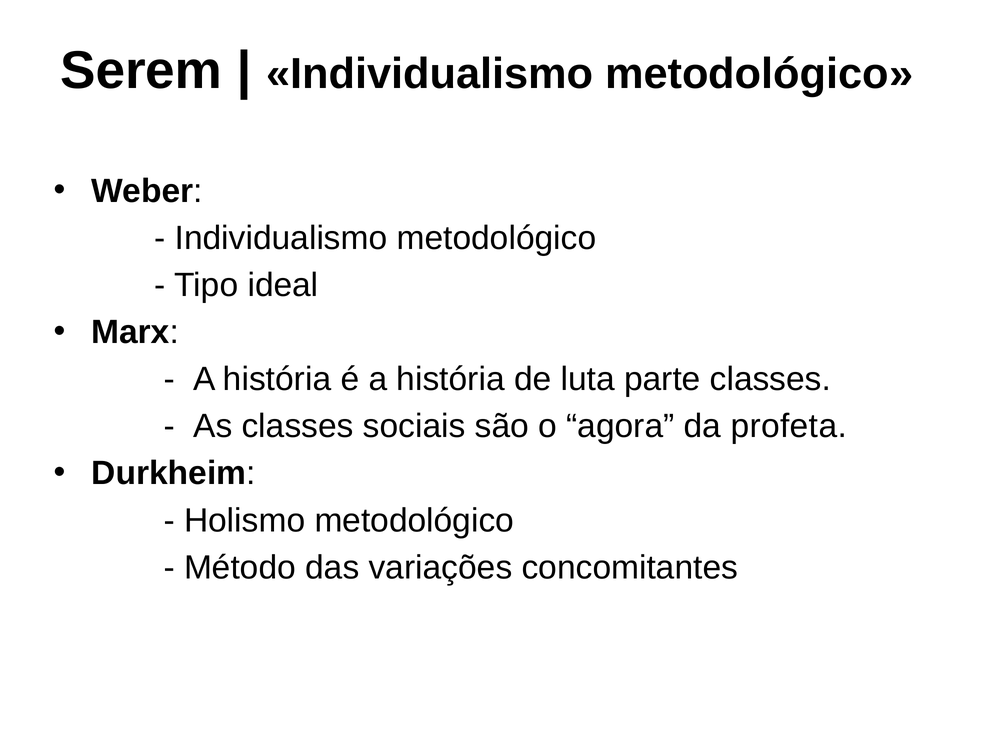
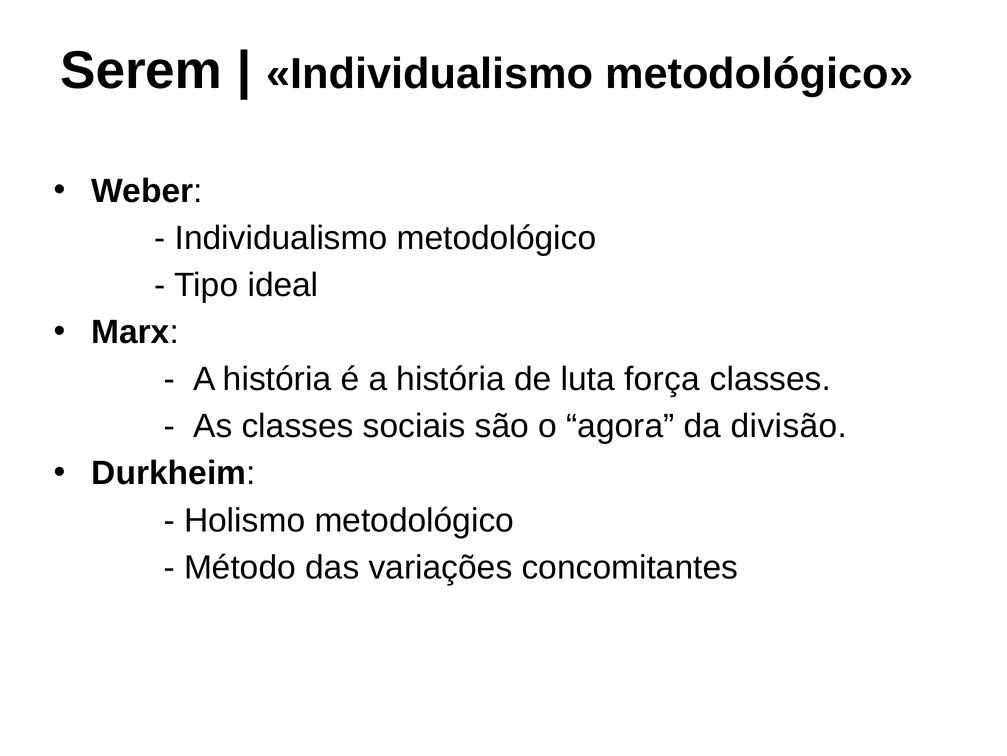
parte: parte -> força (662, 379)
profeta: profeta -> divisão (789, 426)
